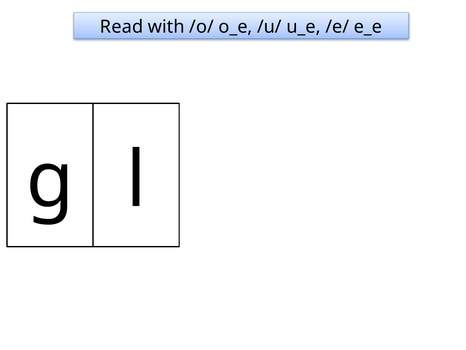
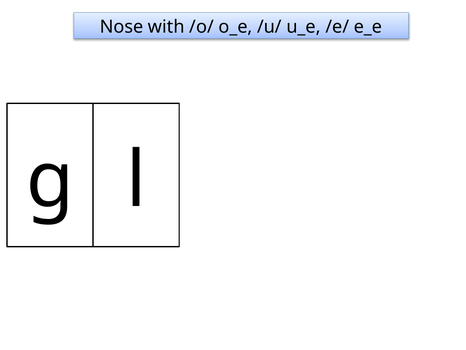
Read: Read -> Nose (122, 27)
